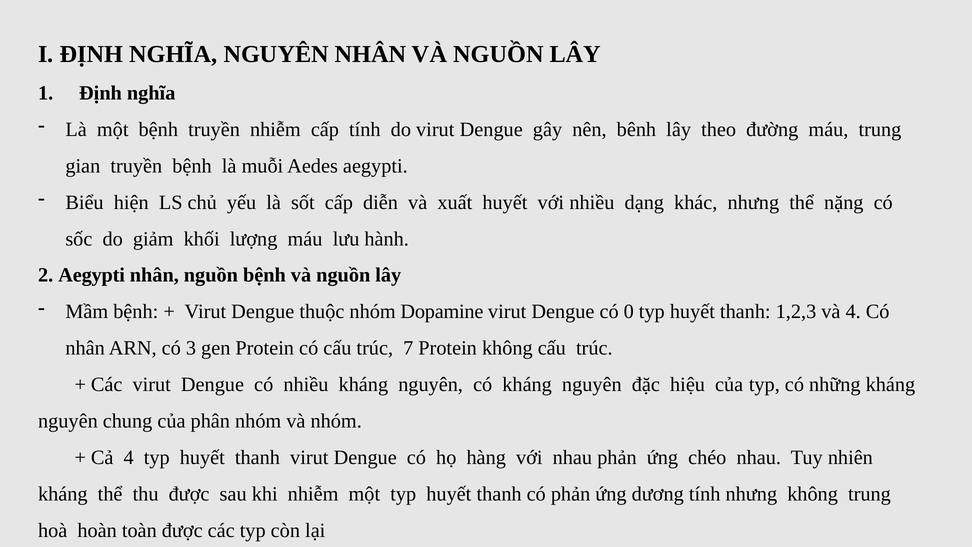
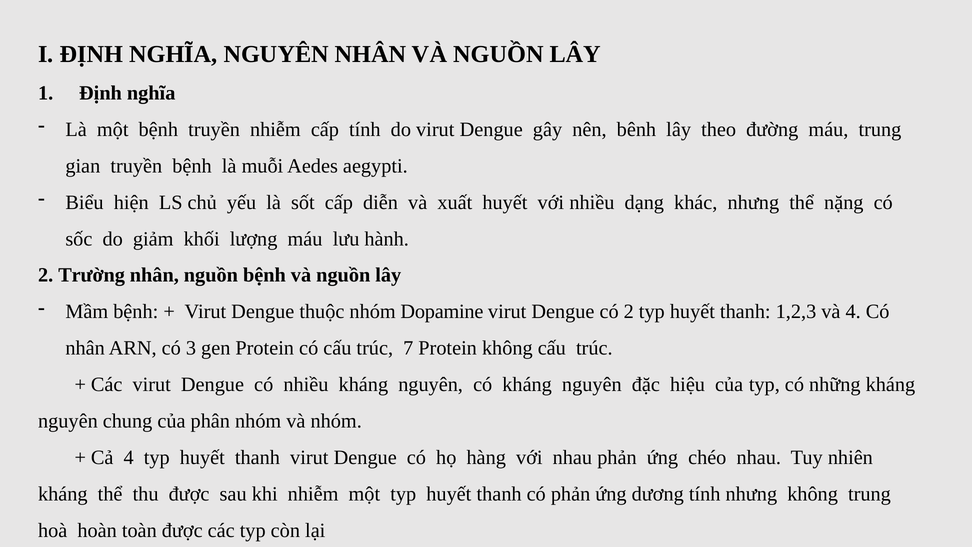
2 Aegypti: Aegypti -> Trường (92, 275)
có 0: 0 -> 2 (629, 312)
